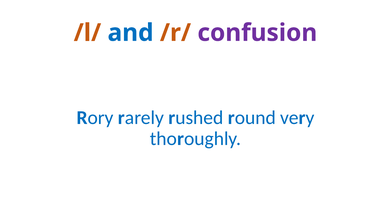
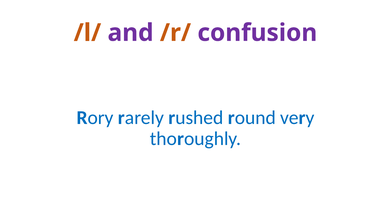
and colour: blue -> purple (131, 33)
